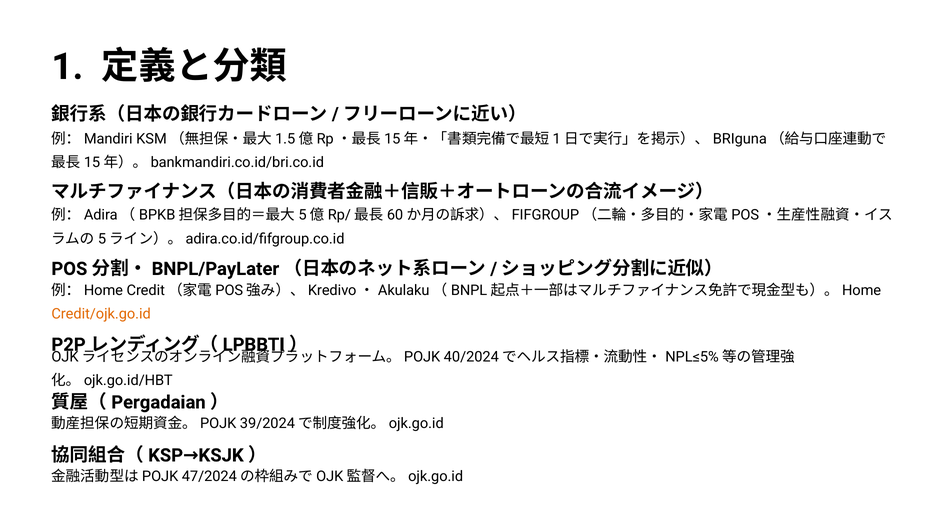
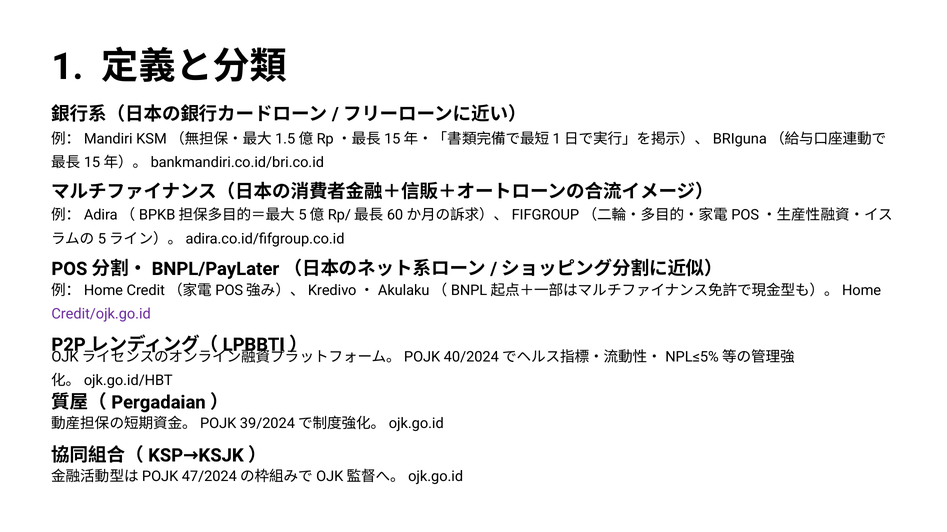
Credit/ojk.go.id colour: orange -> purple (101, 315)
